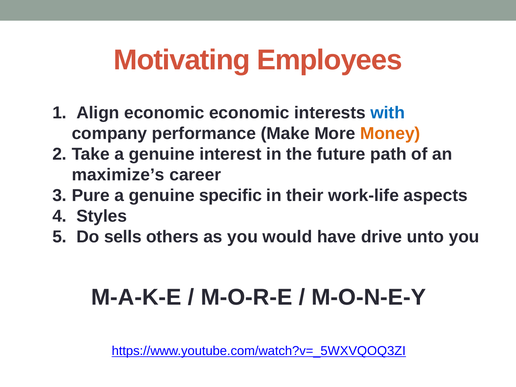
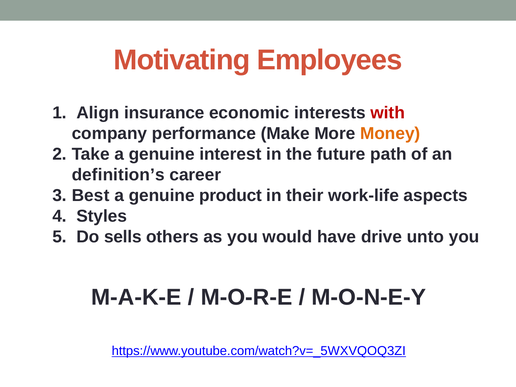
Align economic: economic -> insurance (164, 113)
with colour: blue -> red (388, 113)
maximize’s: maximize’s -> definition’s (118, 175)
Pure: Pure -> Best (91, 196)
specific: specific -> product (231, 196)
